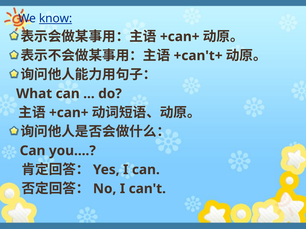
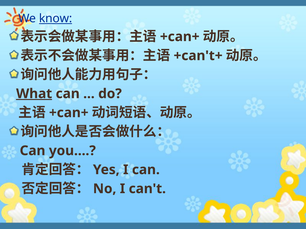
What underline: none -> present (34, 94)
